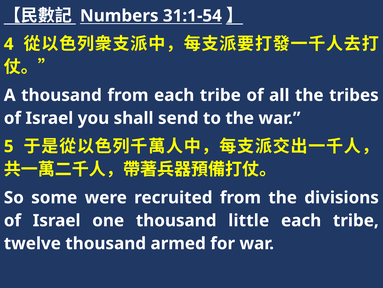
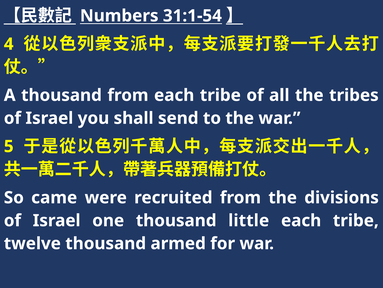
some: some -> came (54, 197)
